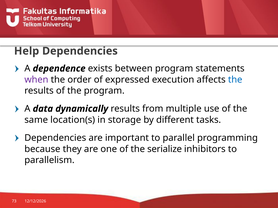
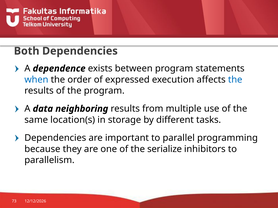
Help: Help -> Both (27, 51)
when colour: purple -> blue (36, 80)
dynamically: dynamically -> neighboring (82, 109)
